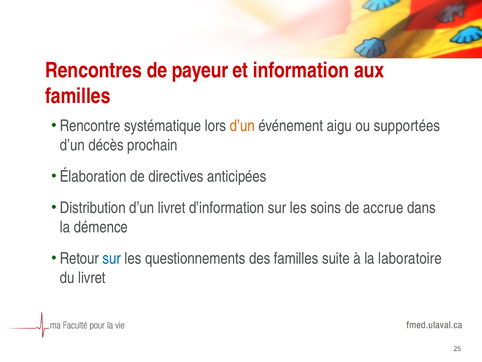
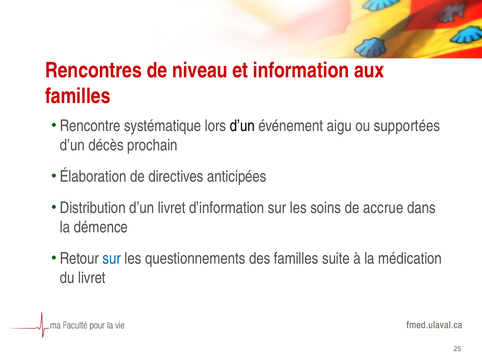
payeur: payeur -> niveau (200, 70)
d’un colour: orange -> black (242, 126)
laboratoire: laboratoire -> médication (410, 258)
